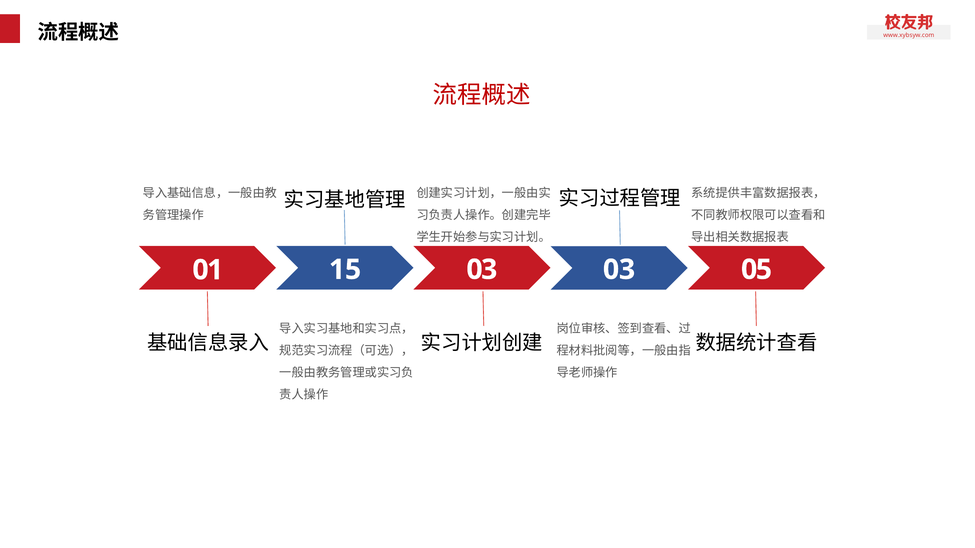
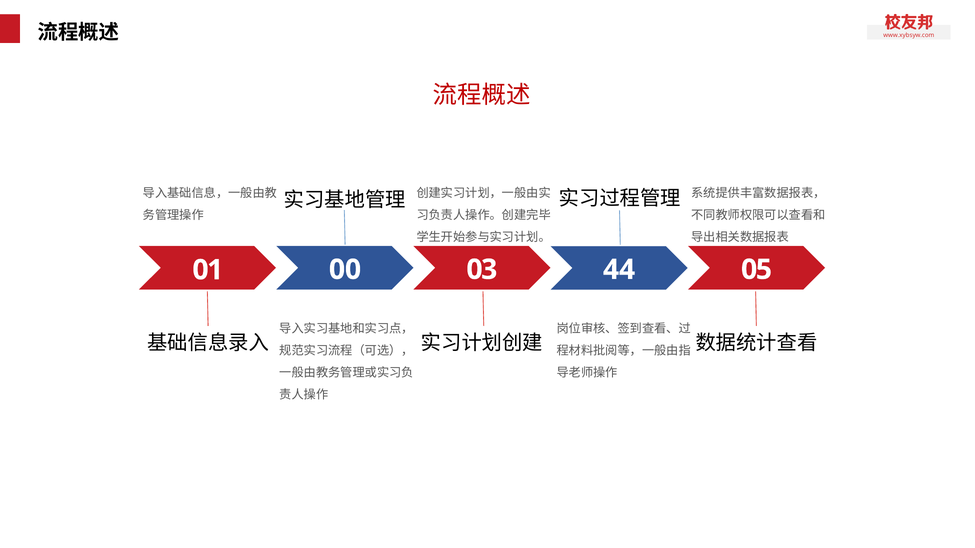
15: 15 -> 00 (345, 270)
03 03: 03 -> 44 (619, 270)
